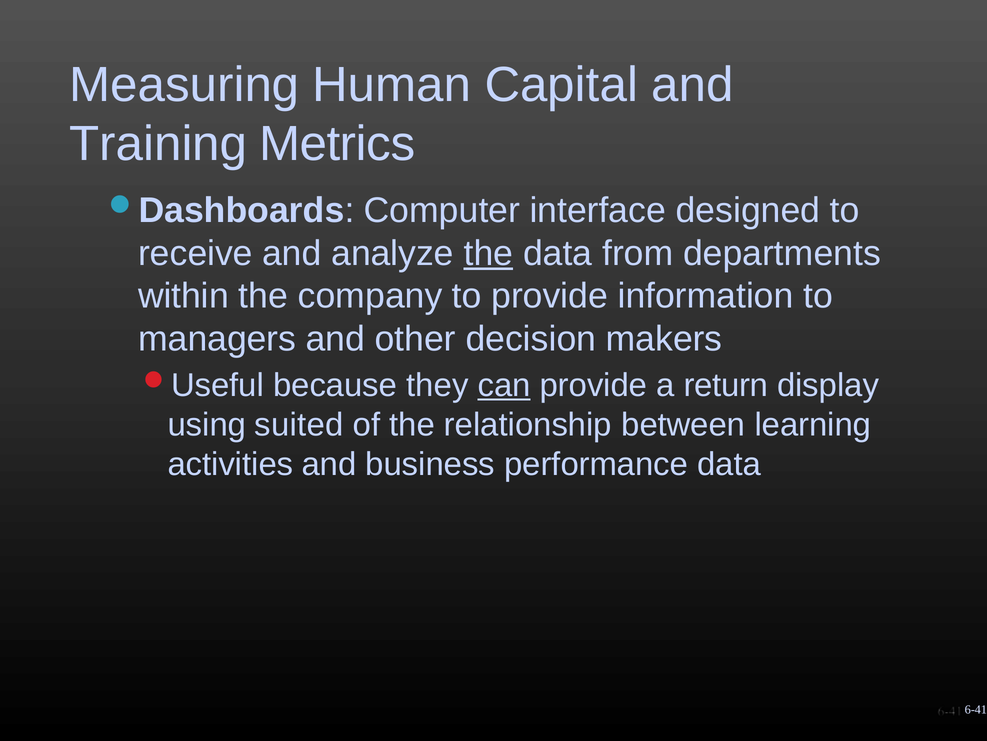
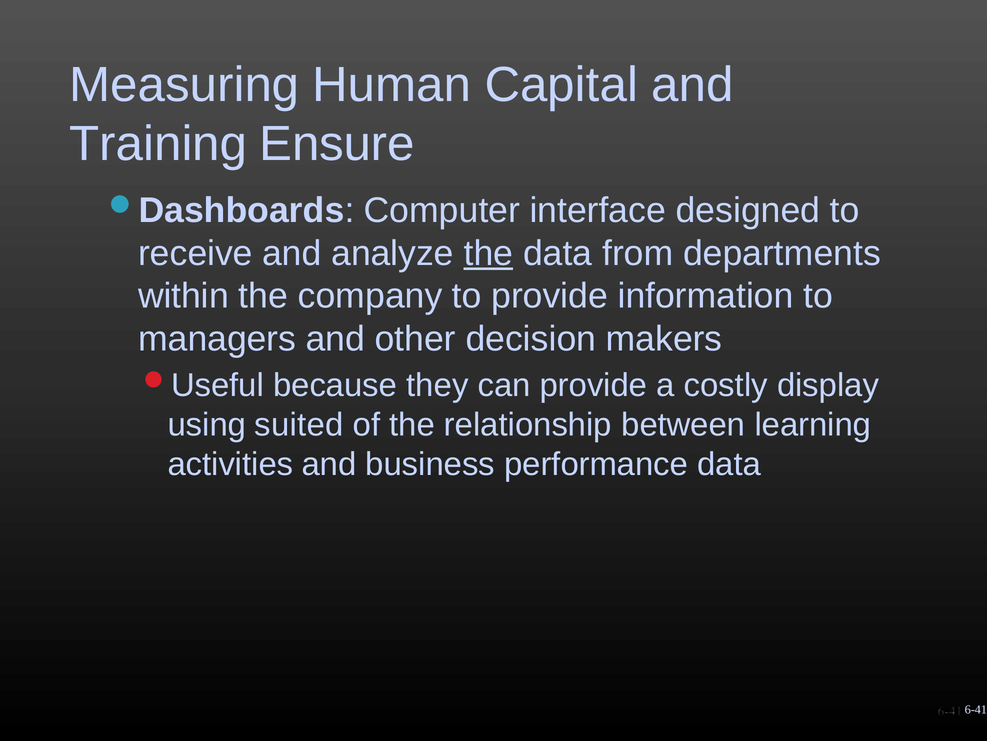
Metrics: Metrics -> Ensure (337, 144)
can underline: present -> none (504, 385)
return: return -> costly (726, 385)
